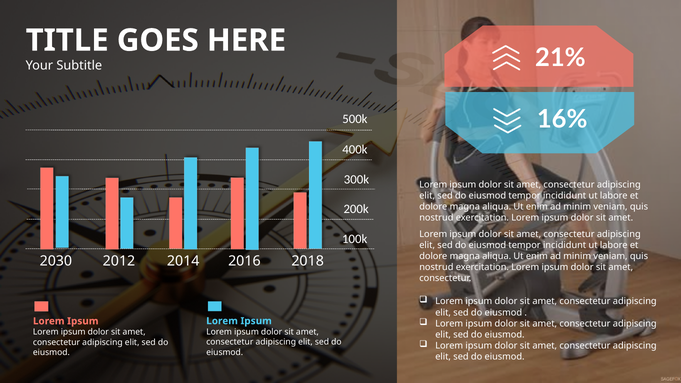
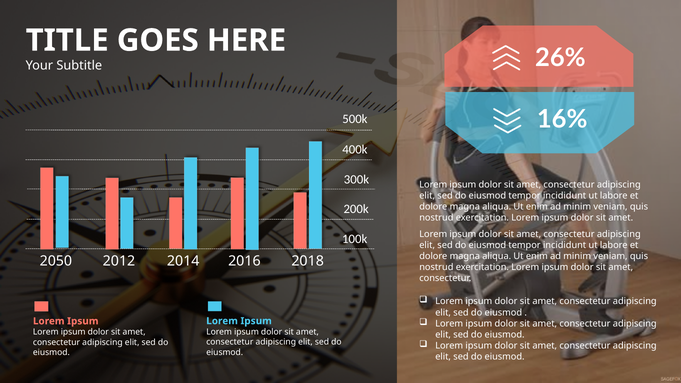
21%: 21% -> 26% (560, 58)
2030: 2030 -> 2050 (56, 261)
